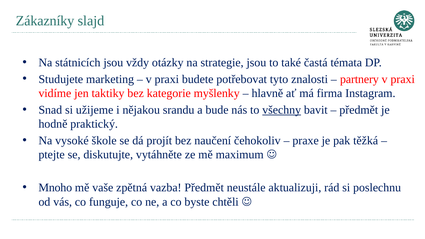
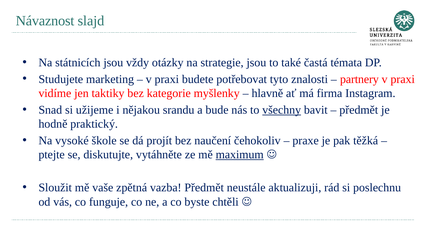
Zákazníky: Zákazníky -> Návaznost (45, 21)
maximum underline: none -> present (240, 155)
Mnoho: Mnoho -> Sloužit (55, 188)
